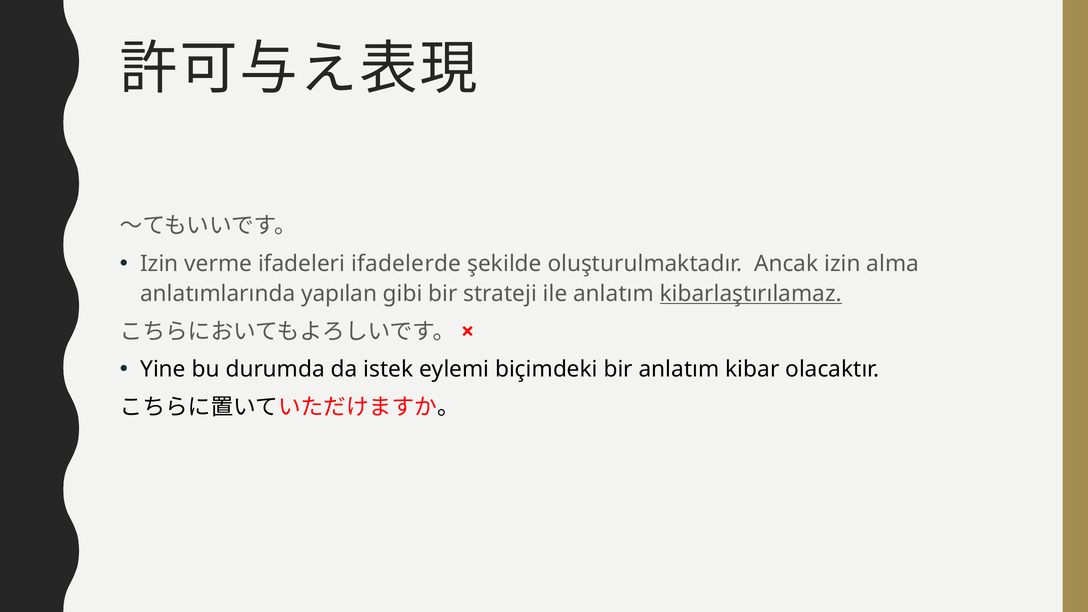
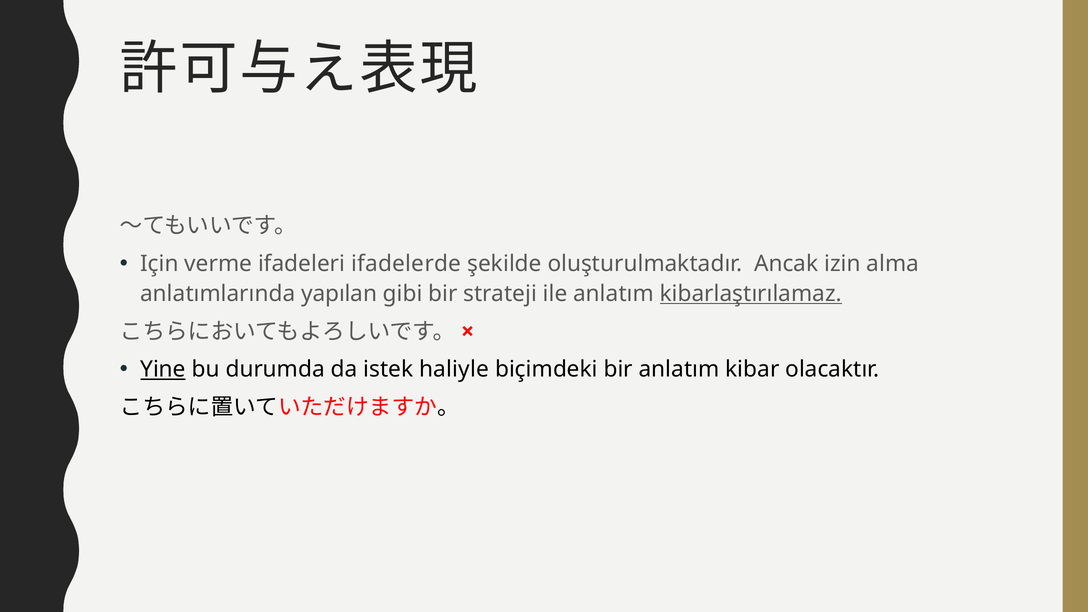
Izin: Izin -> Için (159, 264)
Yine underline: none -> present (163, 369)
eylemi: eylemi -> haliyle (454, 369)
